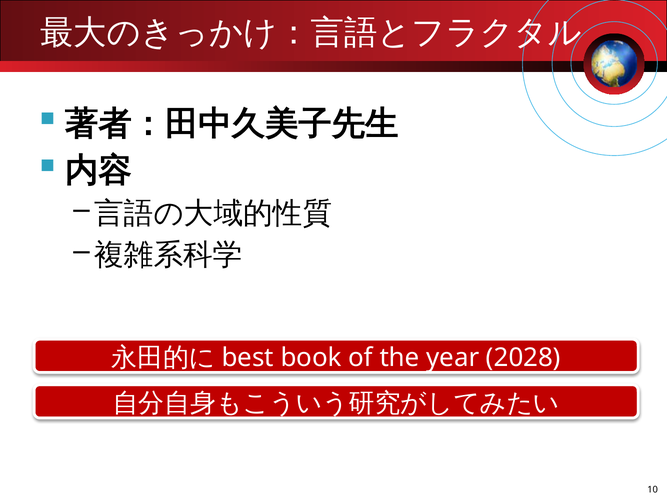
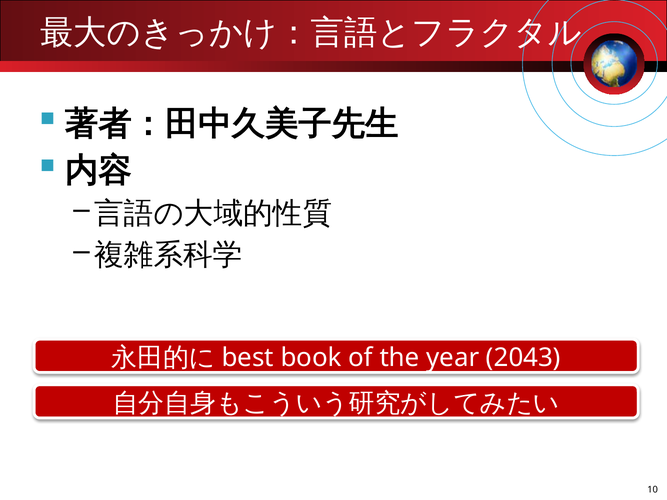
2028: 2028 -> 2043 (523, 358)
